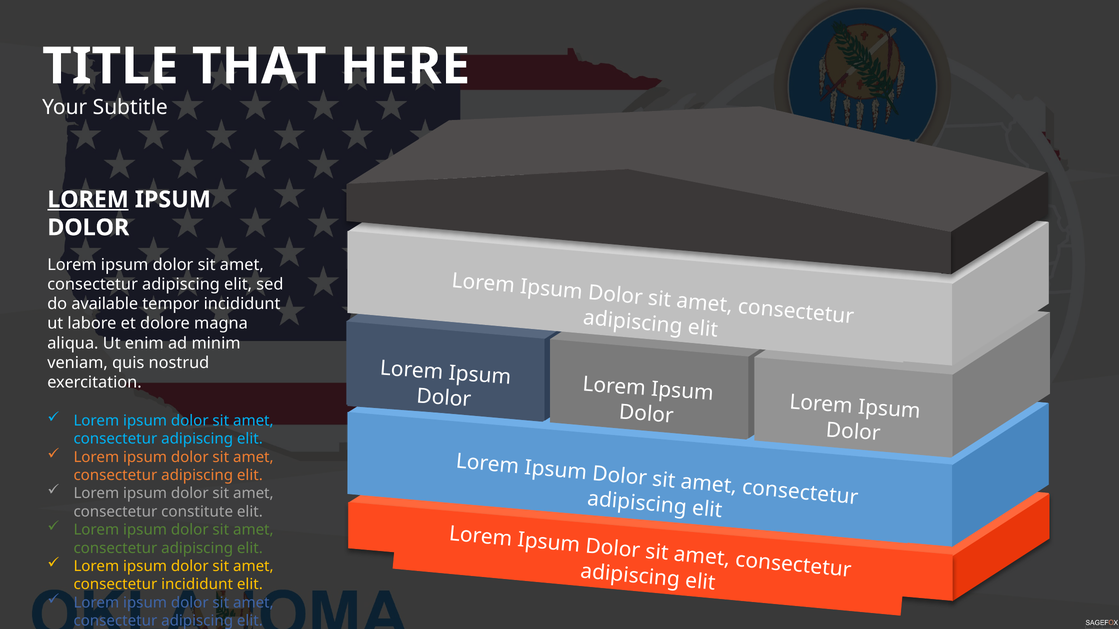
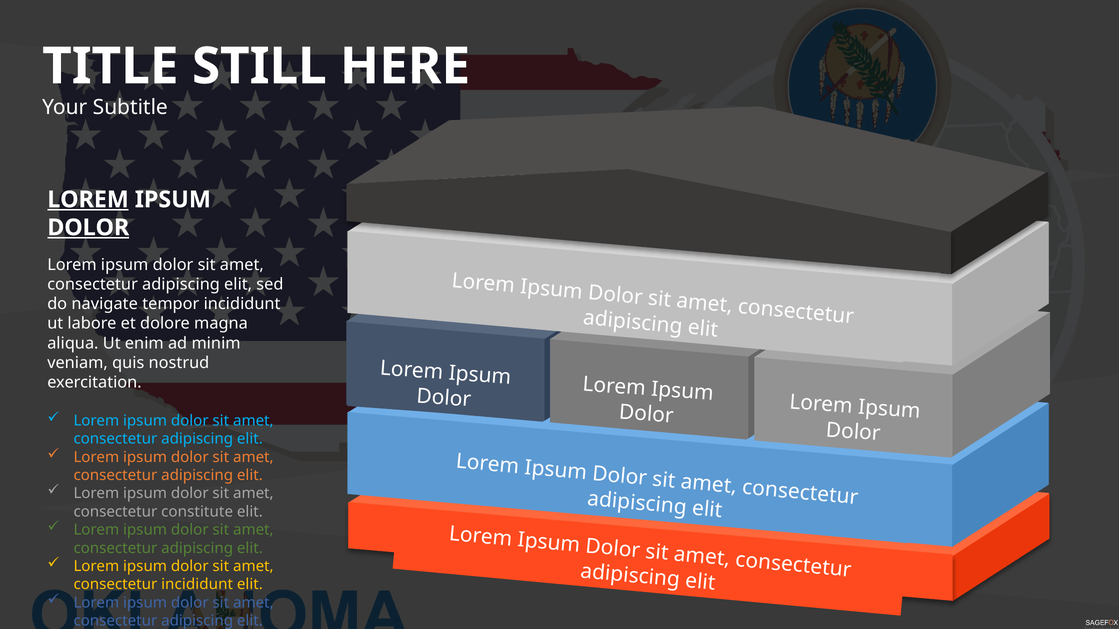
THAT: THAT -> STILL (259, 66)
DOLOR underline: none -> present (88, 228)
available: available -> navigate (105, 304)
